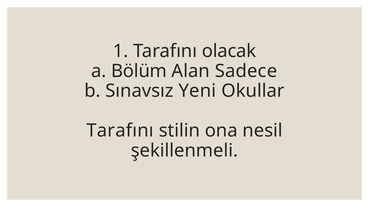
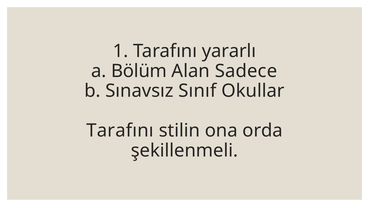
olacak: olacak -> yararlı (229, 51)
Yeni: Yeni -> Sınıf (197, 91)
nesil: nesil -> orda (263, 131)
